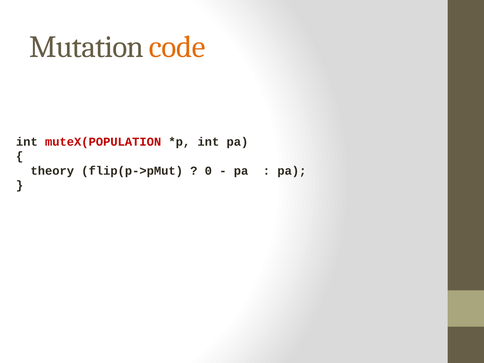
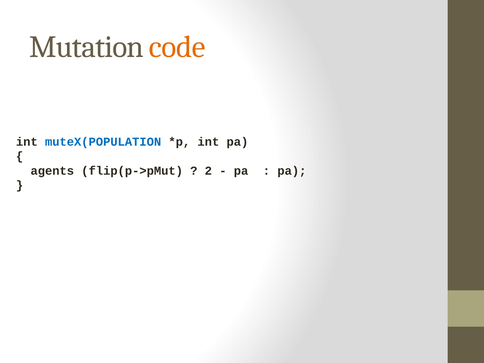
muteX(POPULATION colour: red -> blue (103, 142)
theory: theory -> agents (52, 171)
0: 0 -> 2 (208, 171)
